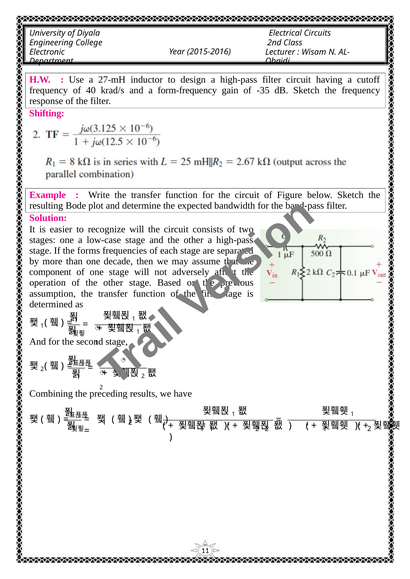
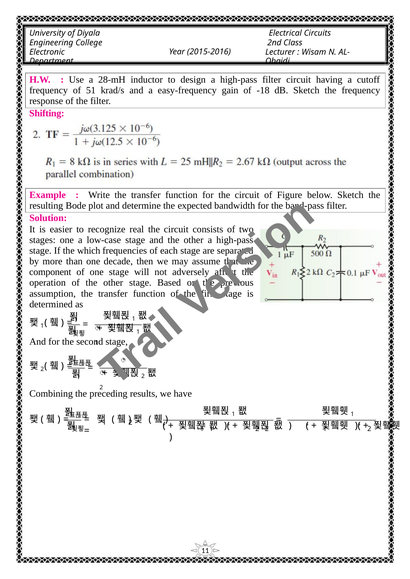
27-mH: 27-mH -> 28-mH (112, 80)
40: 40 -> 51 (91, 90)
form-frequency: form-frequency -> easy-frequency (187, 90)
-35: -35 -> -18 (263, 90)
recognize will: will -> real (137, 229)
forms: forms -> which (89, 251)
